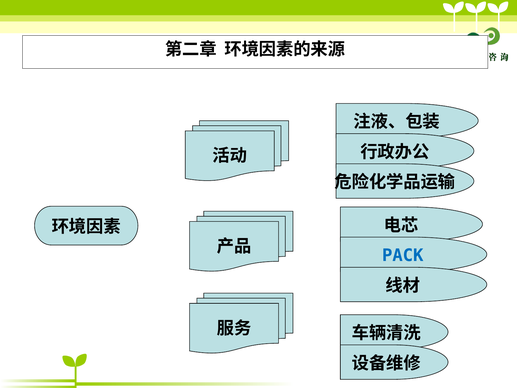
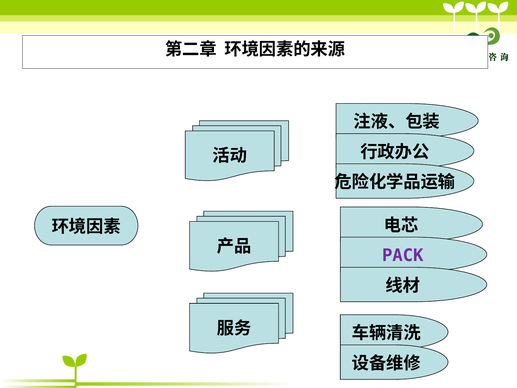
PACK colour: blue -> purple (403, 255)
